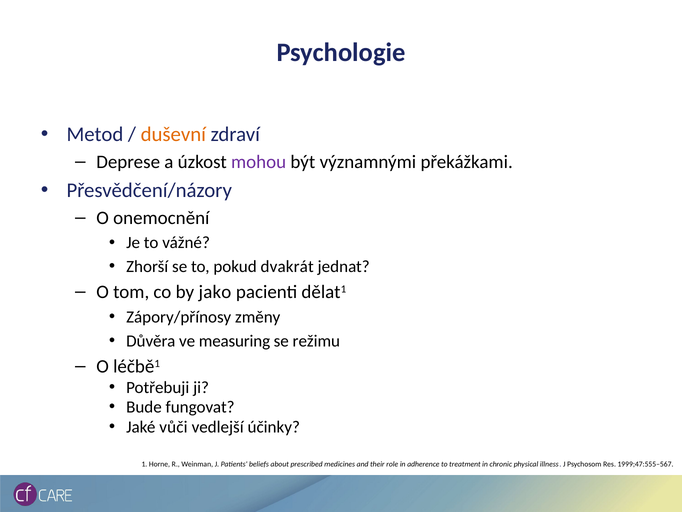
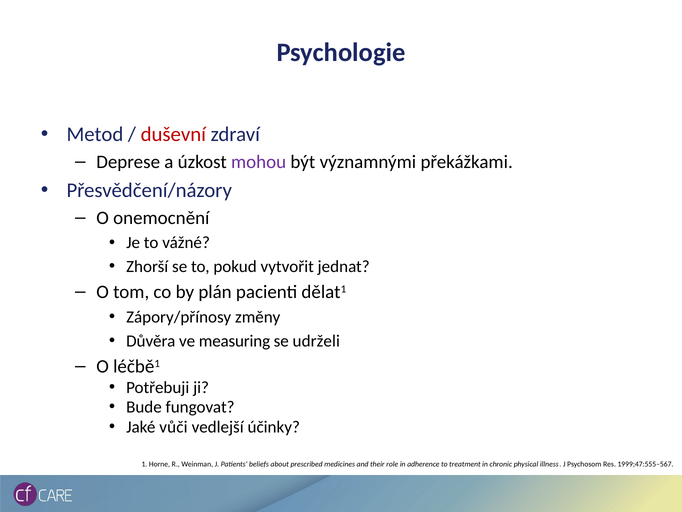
duševní colour: orange -> red (173, 134)
dvakrát: dvakrát -> vytvořit (287, 266)
jako: jako -> plán (215, 292)
režimu: režimu -> udrželi (316, 341)
